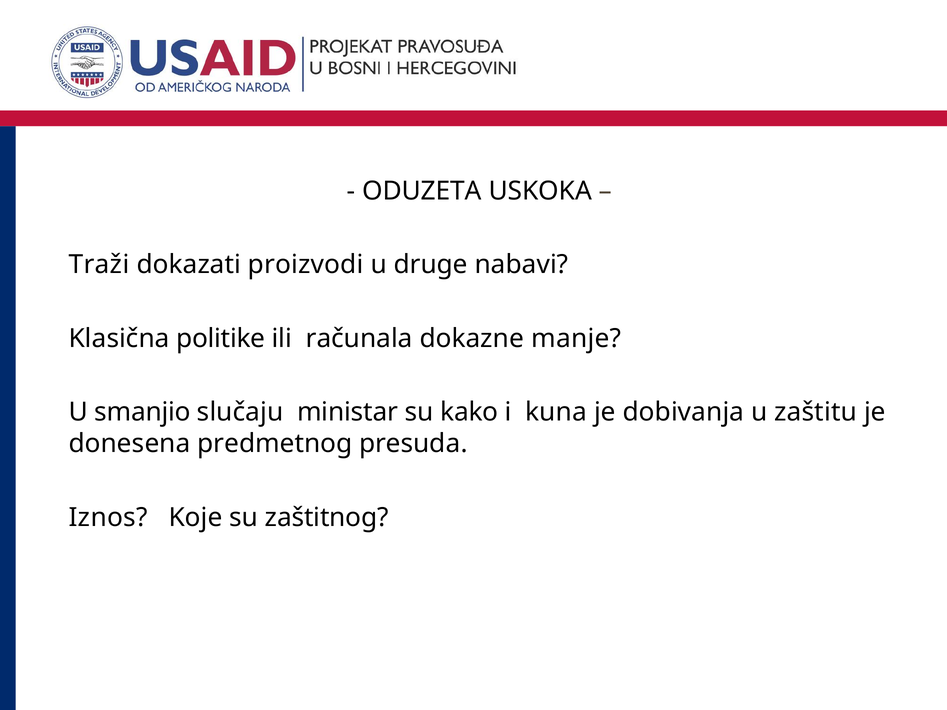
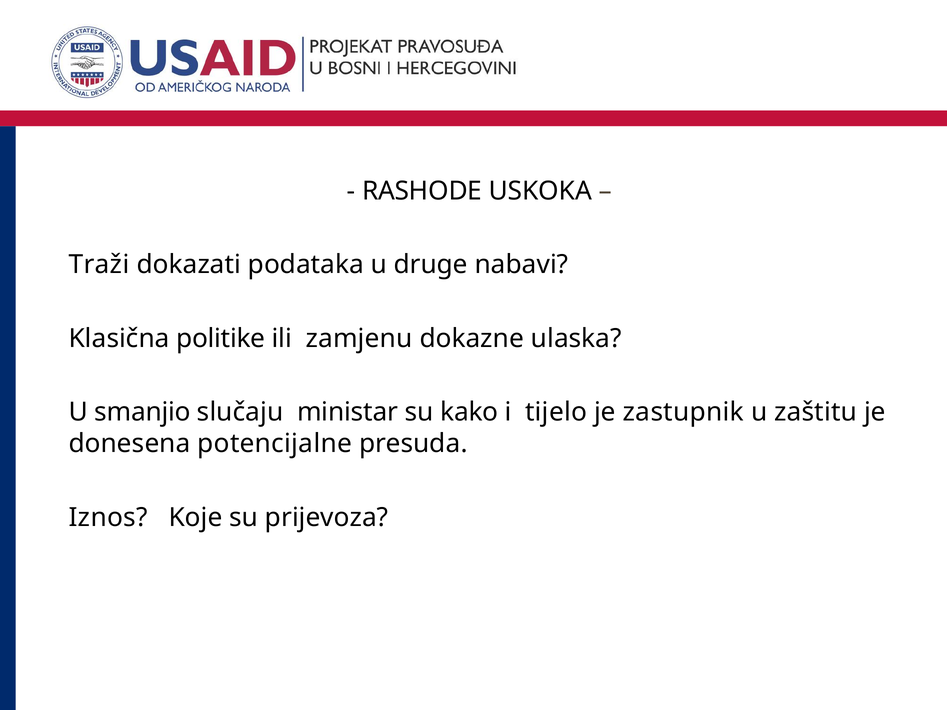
ODUZETA: ODUZETA -> RASHODE (422, 191)
proizvodi: proizvodi -> podataka (306, 265)
računala: računala -> zamjenu (359, 339)
manje: manje -> ulaska (576, 339)
kuna: kuna -> tijelo (556, 412)
dobivanja: dobivanja -> zastupnik (683, 412)
predmetnog: predmetnog -> potencijalne (275, 444)
zaštitnog: zaštitnog -> prijevoza (327, 518)
